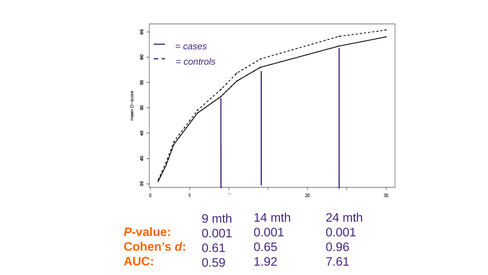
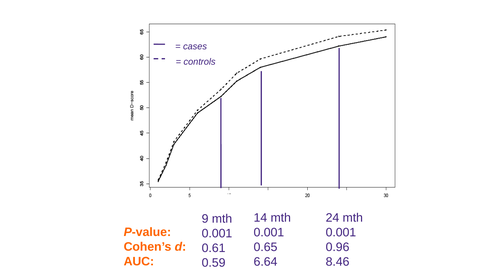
1.92: 1.92 -> 6.64 (266, 261)
7.61: 7.61 -> 8.46 (338, 261)
